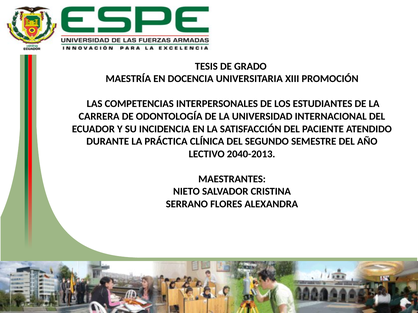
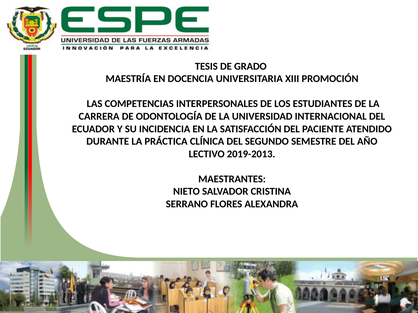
2040-2013: 2040-2013 -> 2019-2013 (251, 154)
